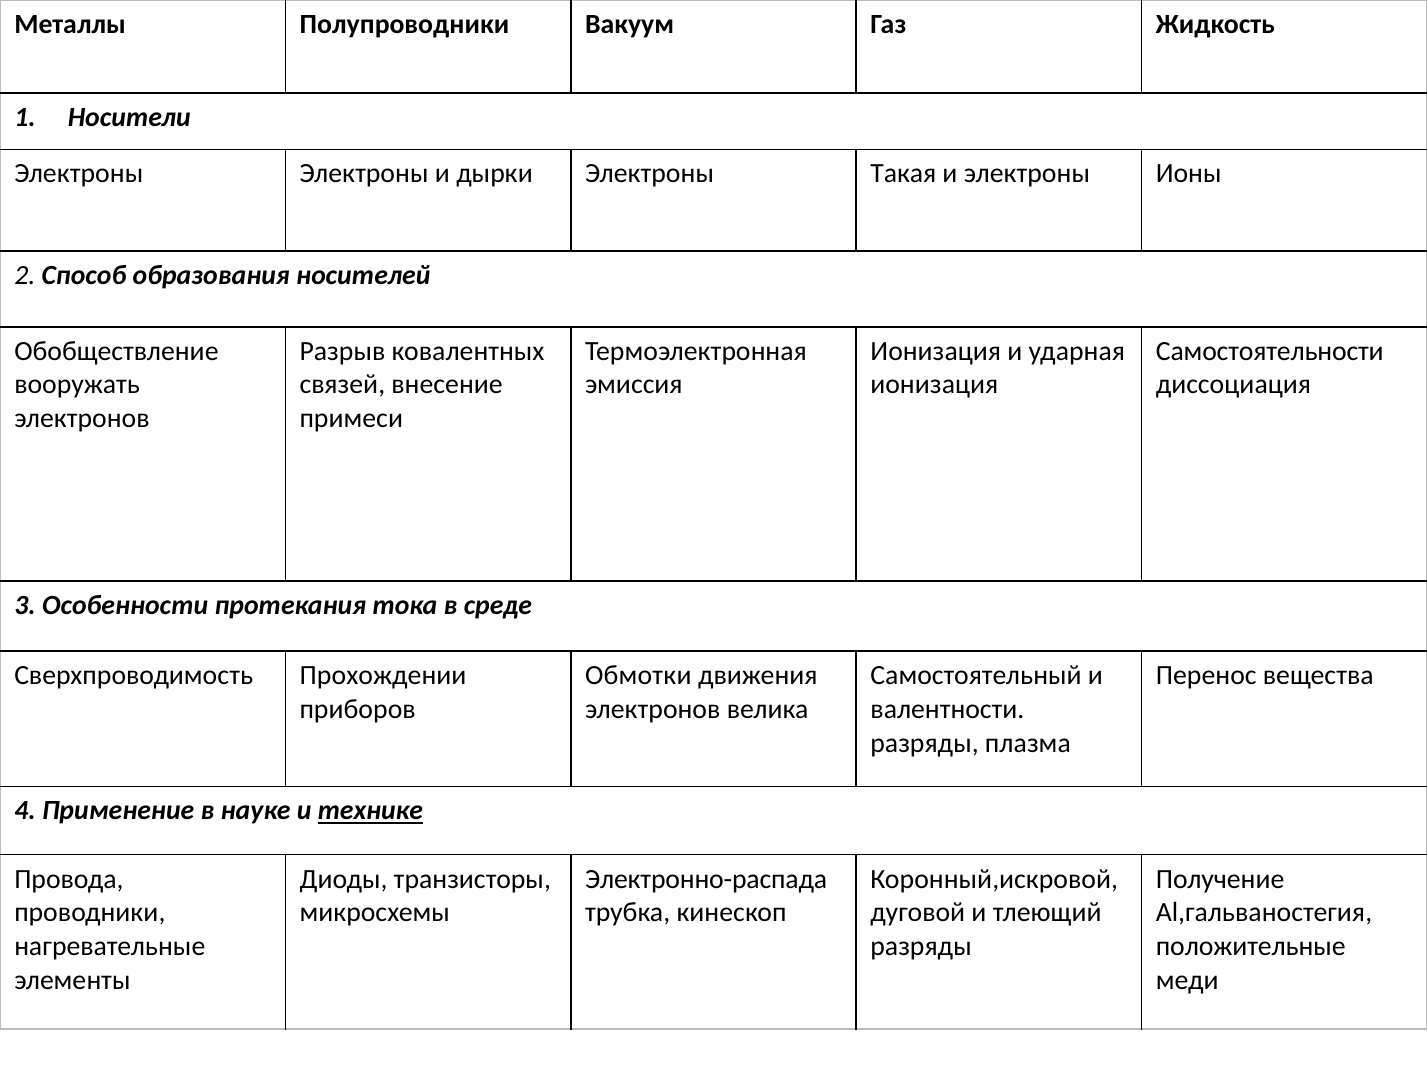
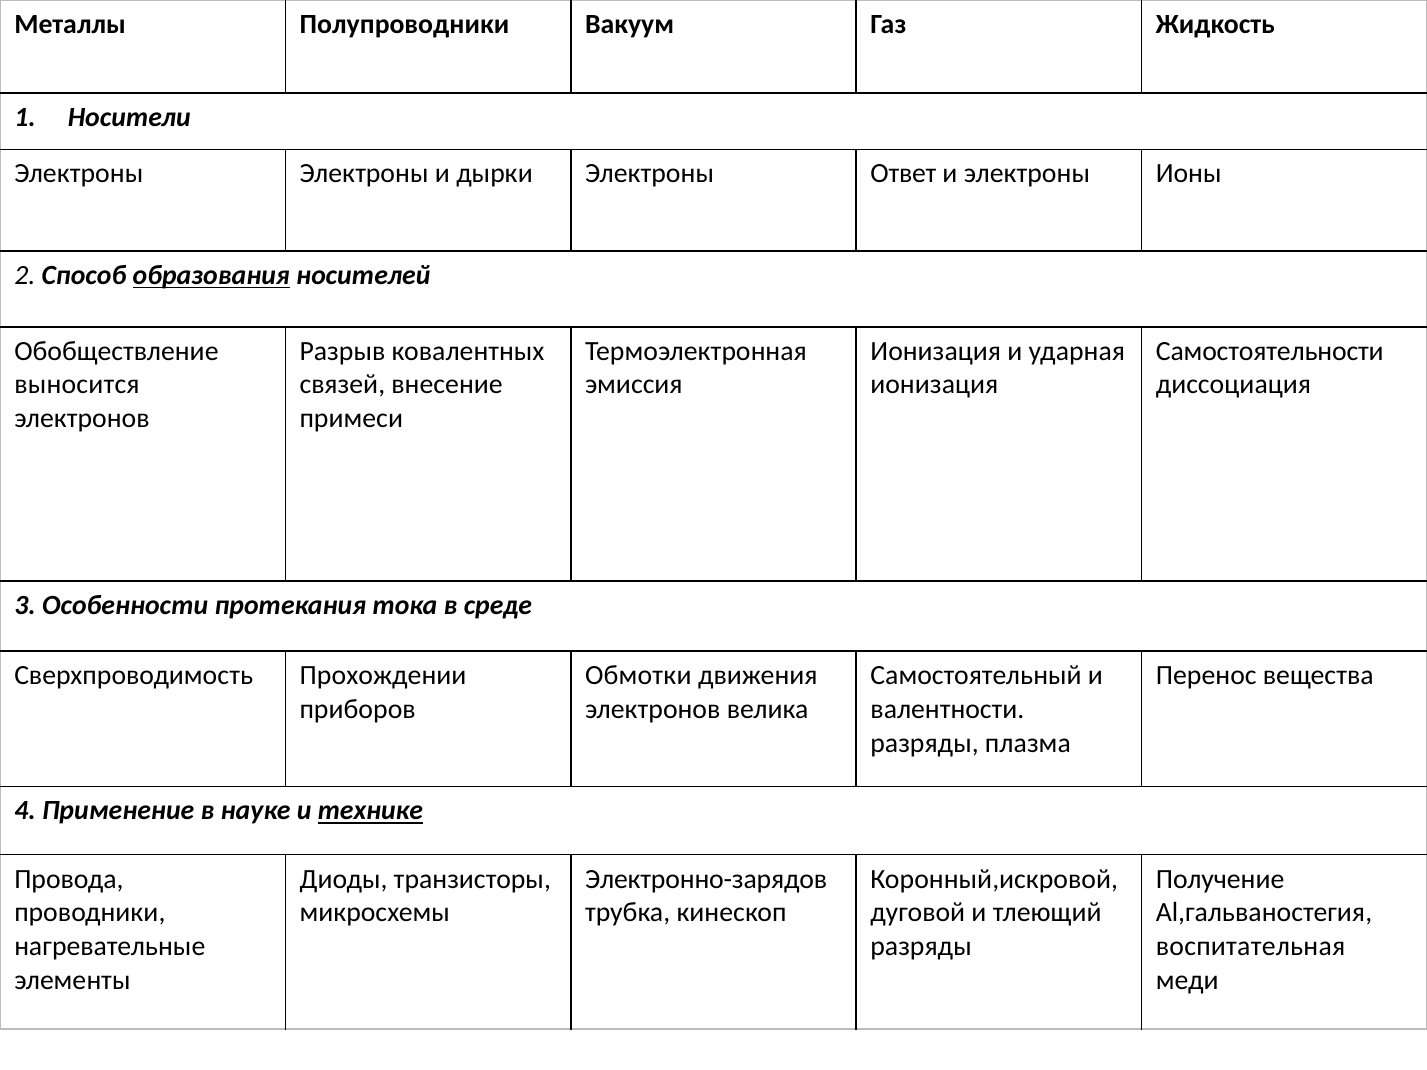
Такая: Такая -> Ответ (903, 174)
образования underline: none -> present (211, 276)
вооружать: вооружать -> выносится (77, 385)
Электронно-распада: Электронно-распада -> Электронно-зарядов (706, 879)
положительные: положительные -> воспитательная (1251, 947)
